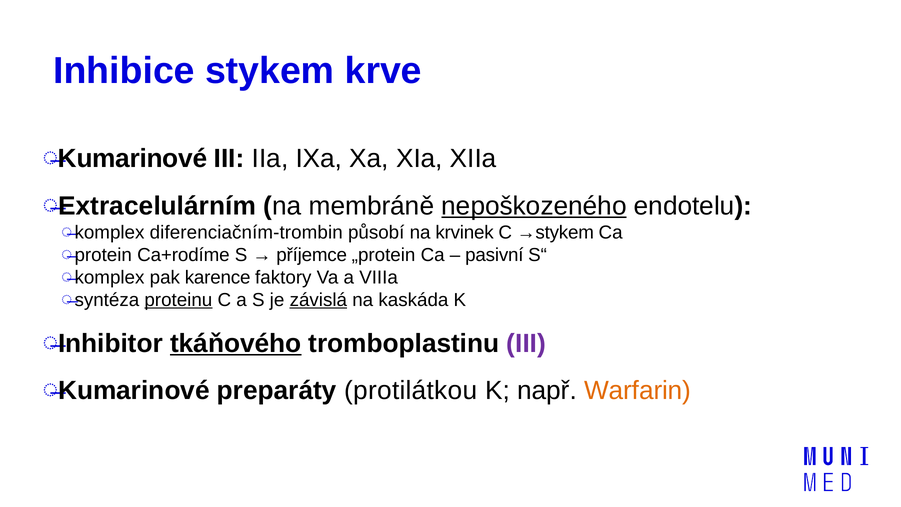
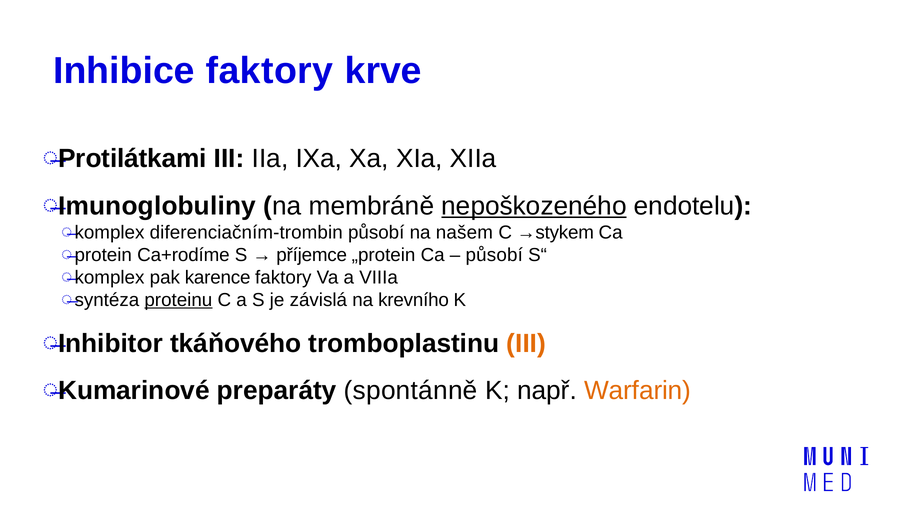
Inhibice stykem: stykem -> faktory (270, 71)
Kumarinové: Kumarinové -> Protilátkami (132, 158)
Extracelulárním: Extracelulárním -> Imunoglobuliny (157, 206)
krvinek: krvinek -> našem (464, 232)
pasivní: pasivní -> působí (494, 255)
závislá underline: present -> none (318, 300)
kaskáda: kaskáda -> krevního (414, 300)
tkáňového underline: present -> none (236, 343)
III colour: purple -> orange (526, 343)
protilátkou: protilátkou -> spontánně (411, 391)
